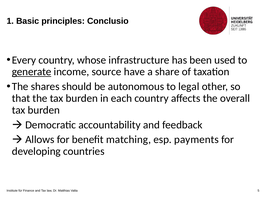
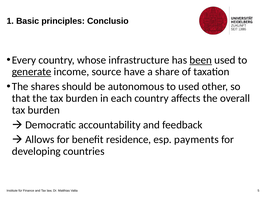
been underline: none -> present (201, 60)
to legal: legal -> used (189, 87)
matching: matching -> residence (129, 140)
